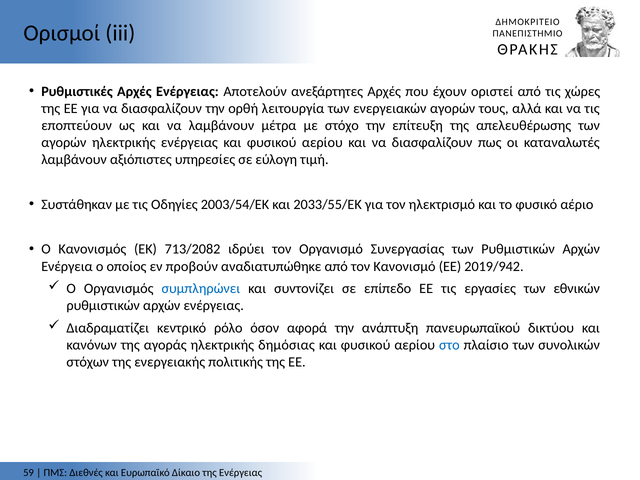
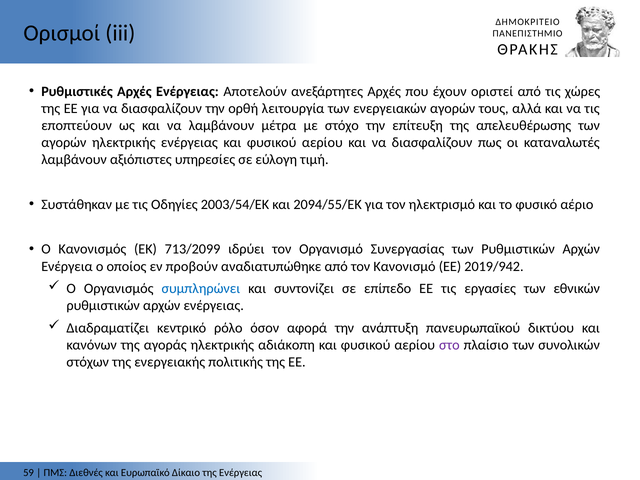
2033/55/ΕΚ: 2033/55/ΕΚ -> 2094/55/ΕΚ (328, 204)
713/2082: 713/2082 -> 713/2099 (193, 249)
δημόσιας: δημόσιας -> αδιάκοπη (286, 345)
στο colour: blue -> purple (449, 345)
